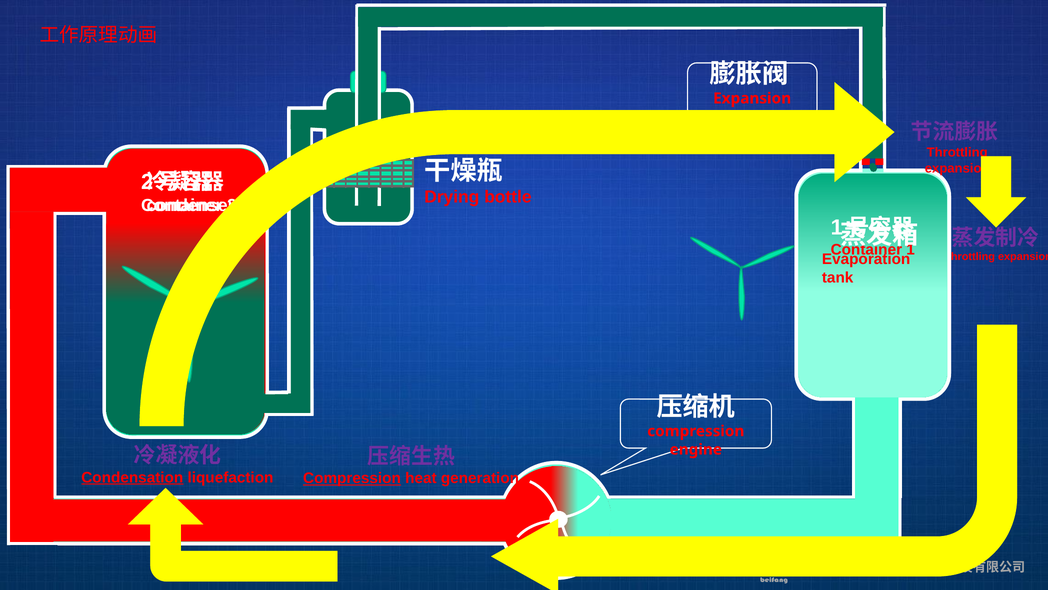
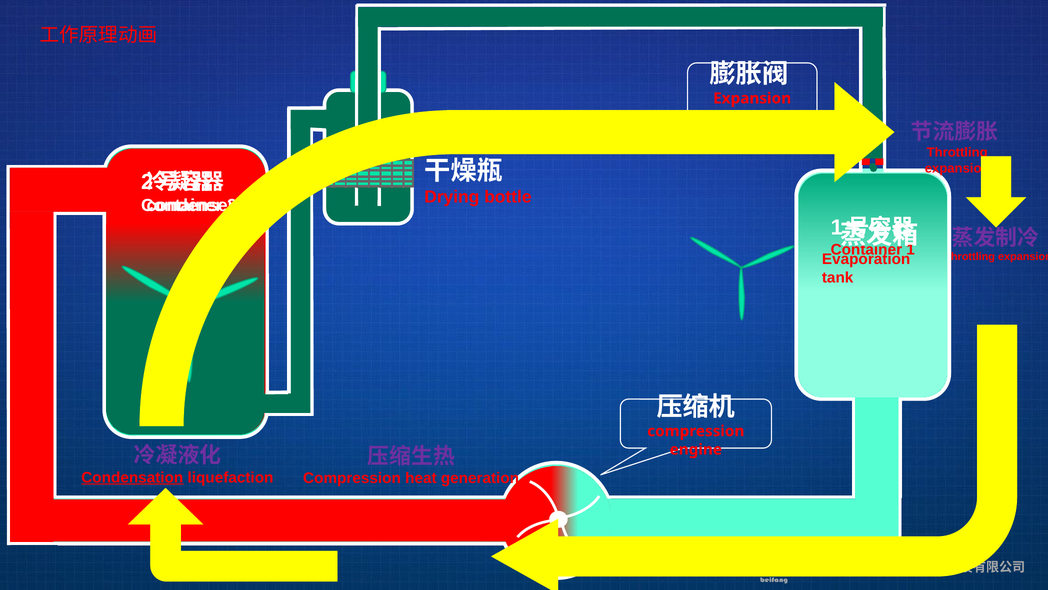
Compression underline: present -> none (352, 478)
